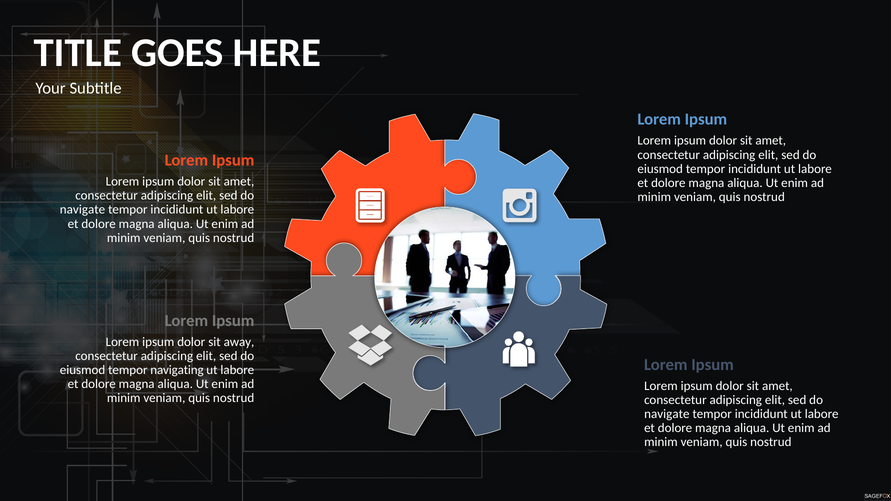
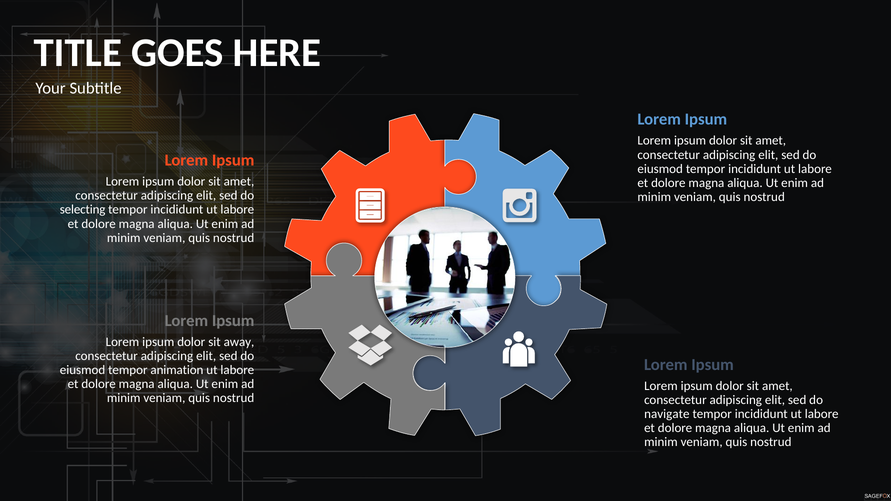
navigate: navigate -> selecting (83, 210)
navigating: navigating -> animation (177, 370)
